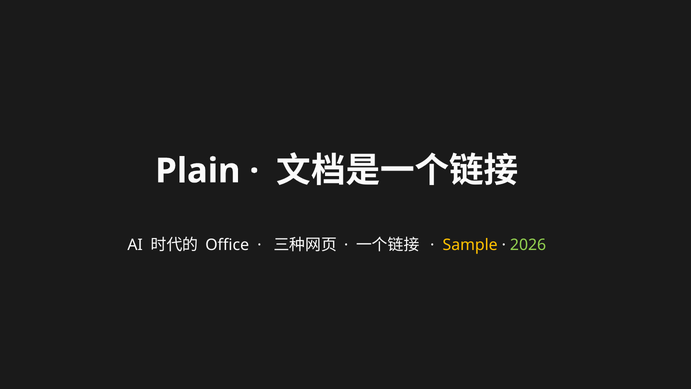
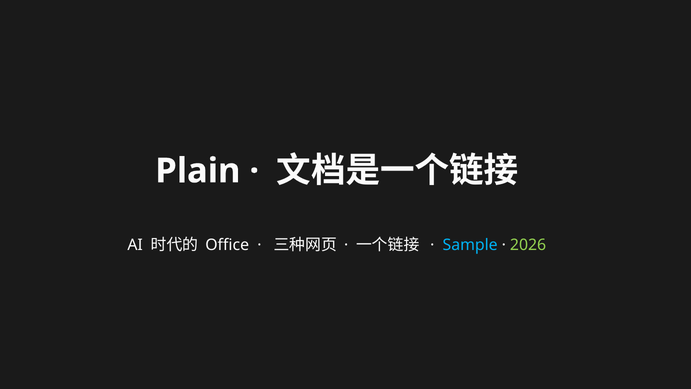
Sample colour: yellow -> light blue (470, 245)
